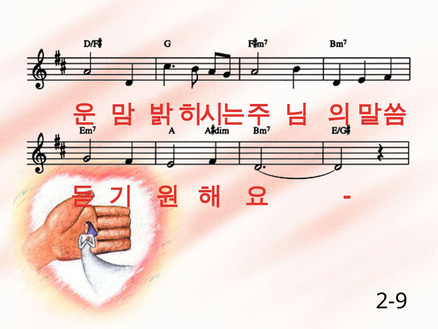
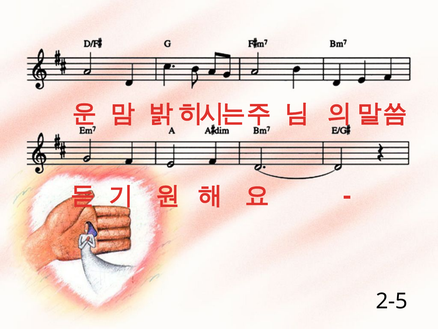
2-9: 2-9 -> 2-5 (392, 301)
